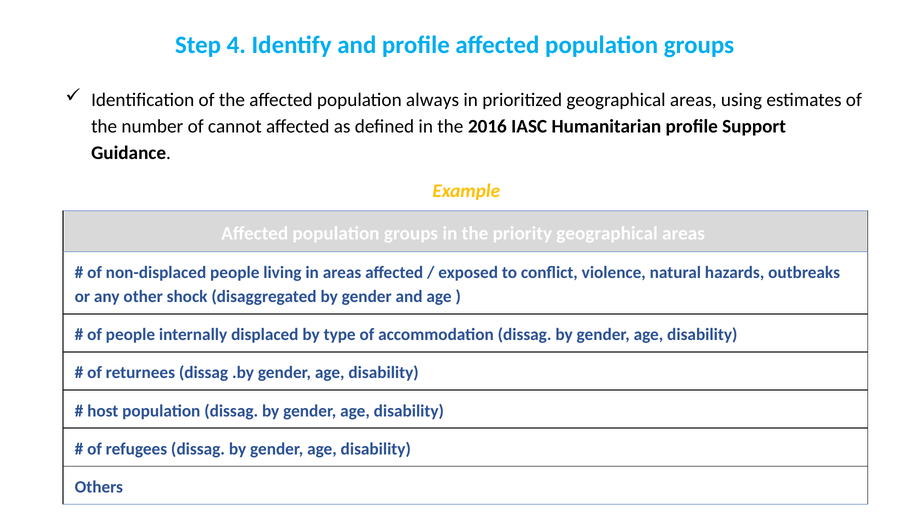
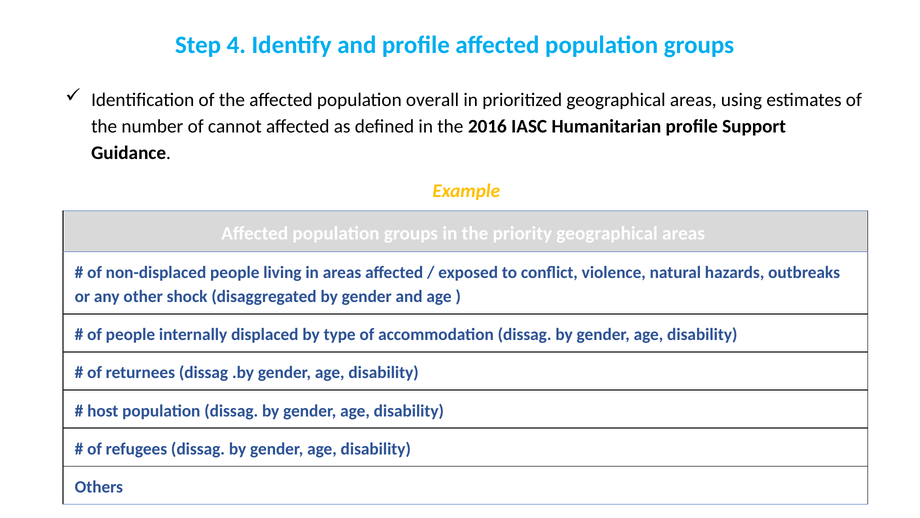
always: always -> overall (433, 100)
